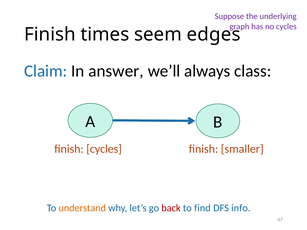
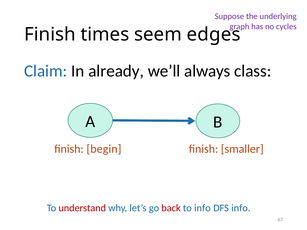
answer: answer -> already (116, 71)
finish cycles: cycles -> begin (104, 149)
understand colour: orange -> red (82, 208)
to find: find -> info (202, 208)
